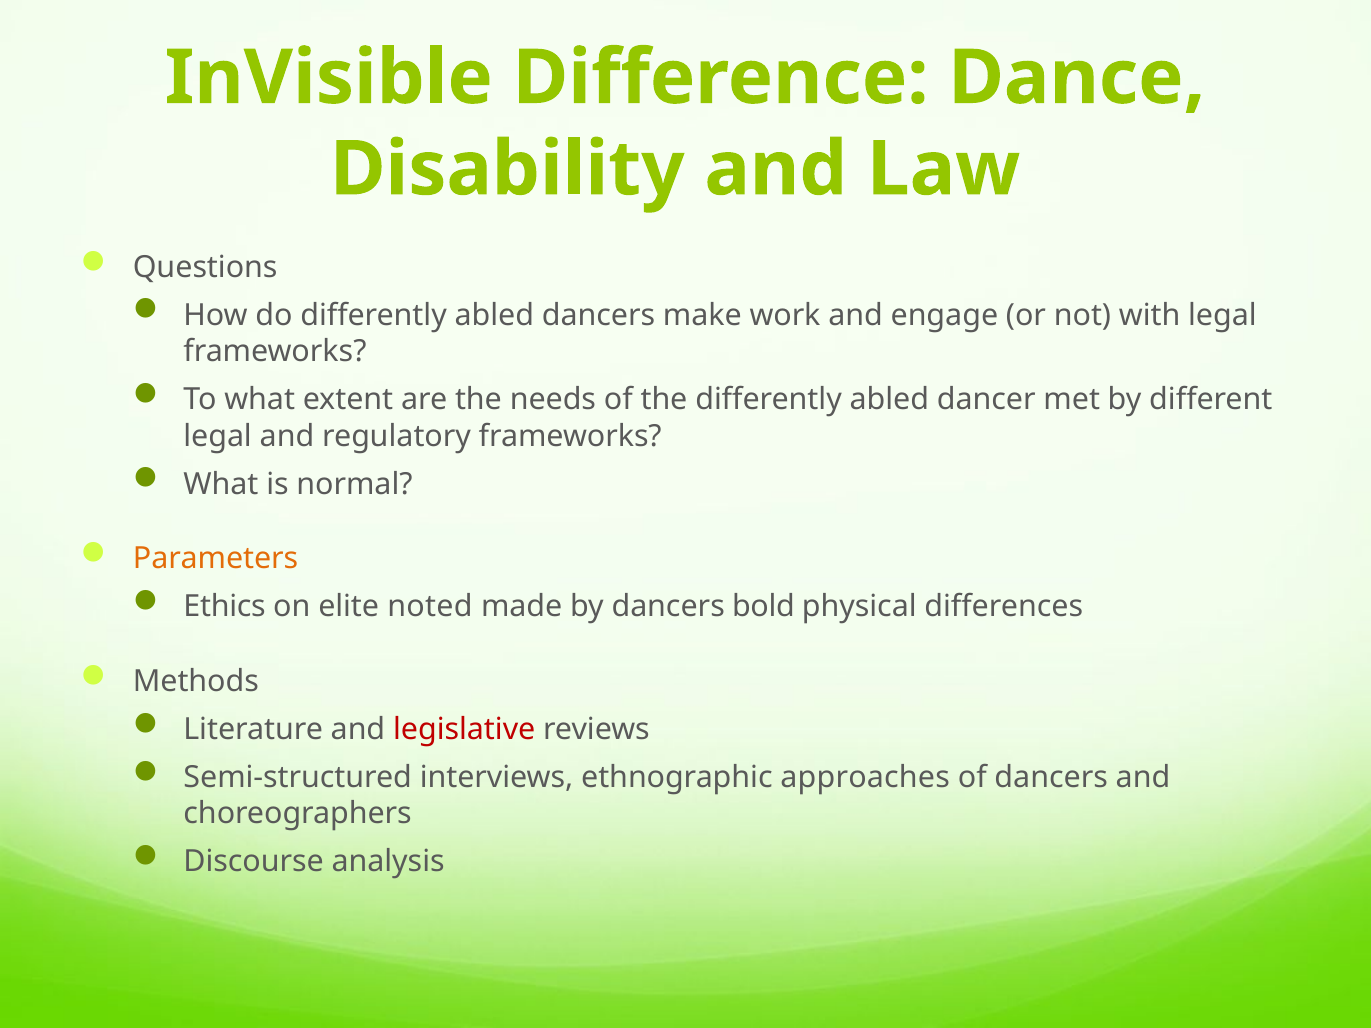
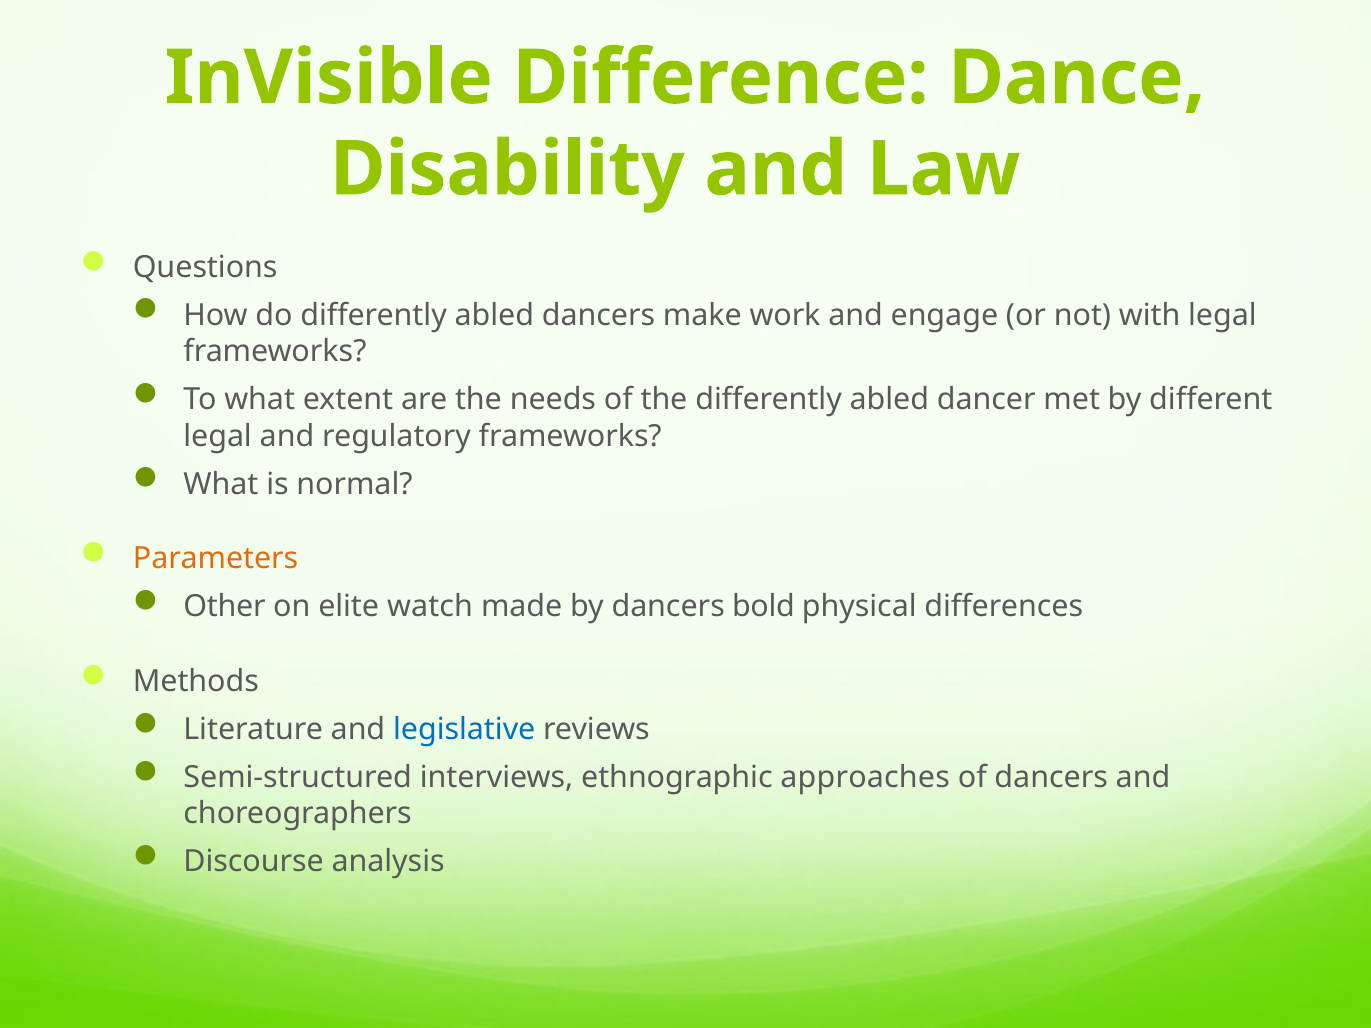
Ethics: Ethics -> Other (225, 607)
noted: noted -> watch (430, 607)
legislative colour: red -> blue (464, 729)
